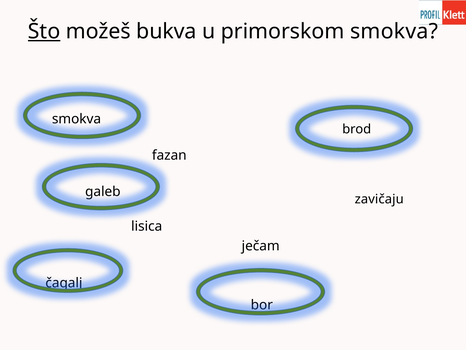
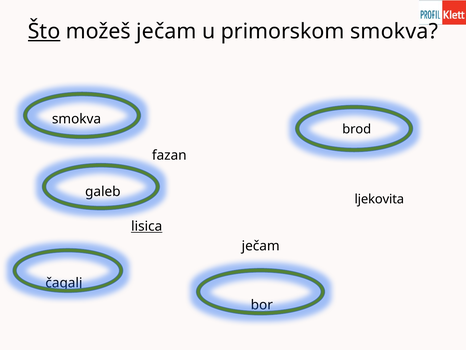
možeš bukva: bukva -> ječam (166, 31)
zavičaju: zavičaju -> ljekovita (379, 199)
lisica underline: none -> present (147, 226)
